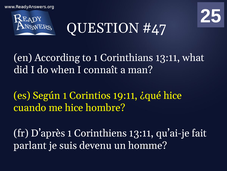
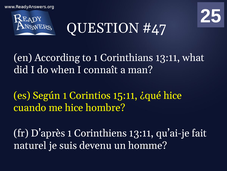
19:11: 19:11 -> 15:11 (125, 95)
parlant: parlant -> naturel (30, 145)
